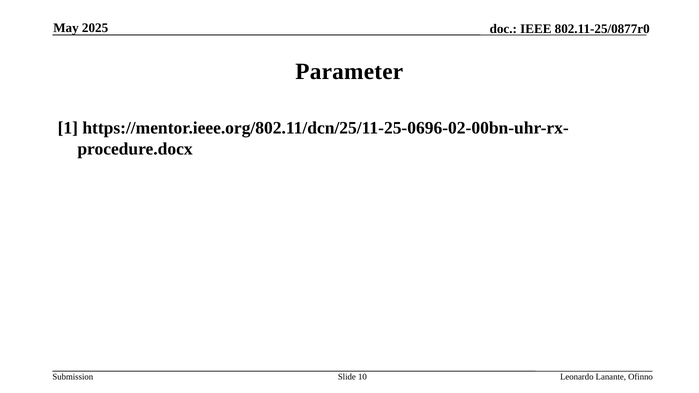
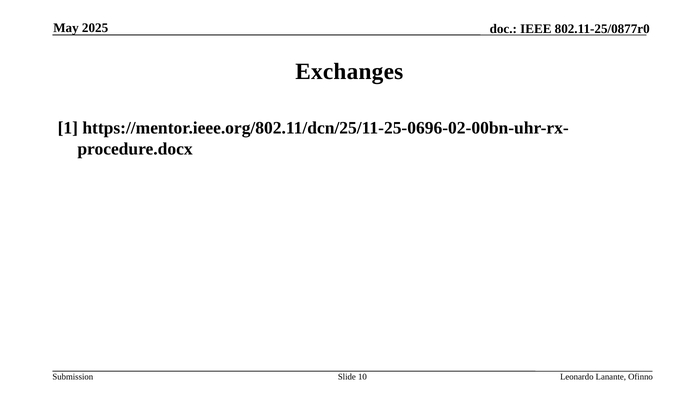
Parameter: Parameter -> Exchanges (349, 71)
